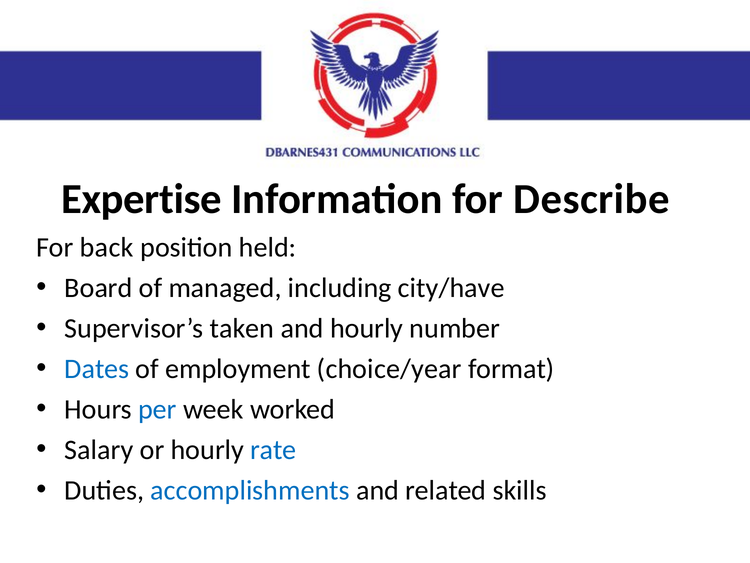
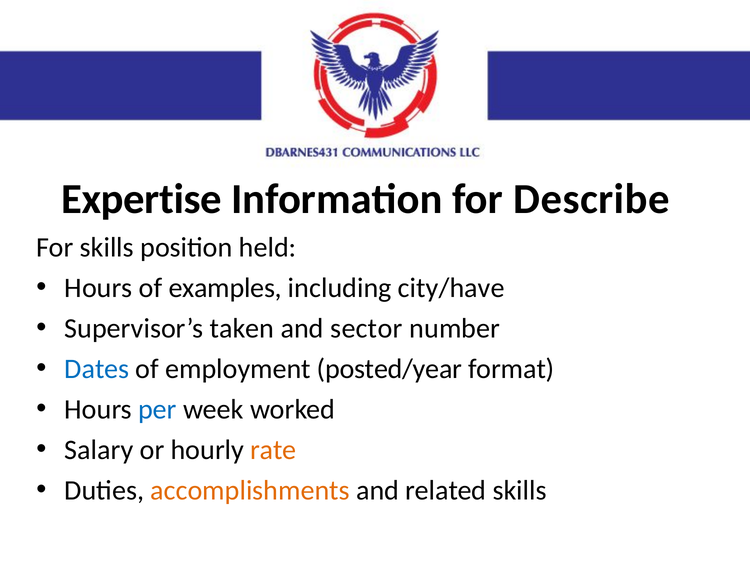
For back: back -> skills (107, 247)
Board: Board -> Hours (98, 288)
managed: managed -> examples (225, 288)
and hourly: hourly -> sector (366, 328)
choice/year: choice/year -> posted/year (389, 369)
rate colour: blue -> orange (273, 449)
accomplishments colour: blue -> orange (250, 490)
